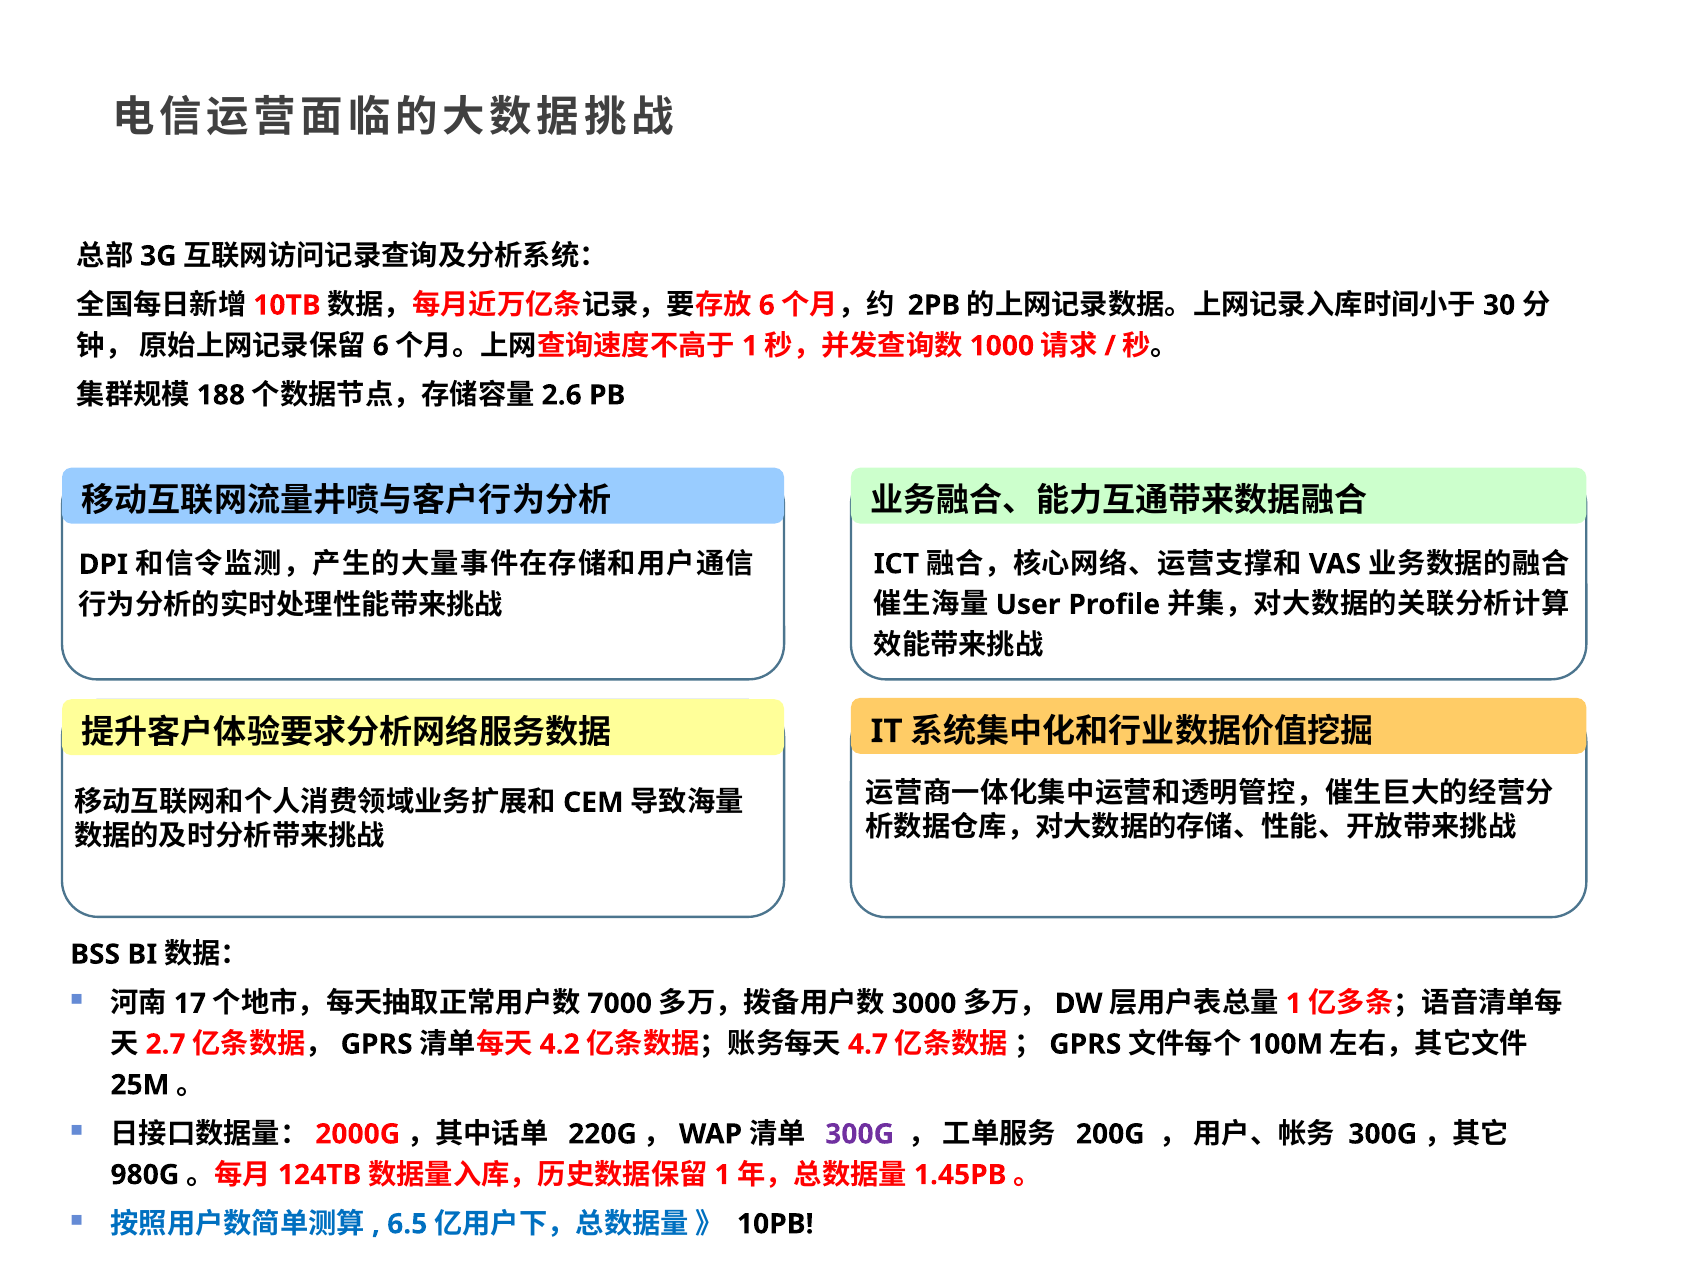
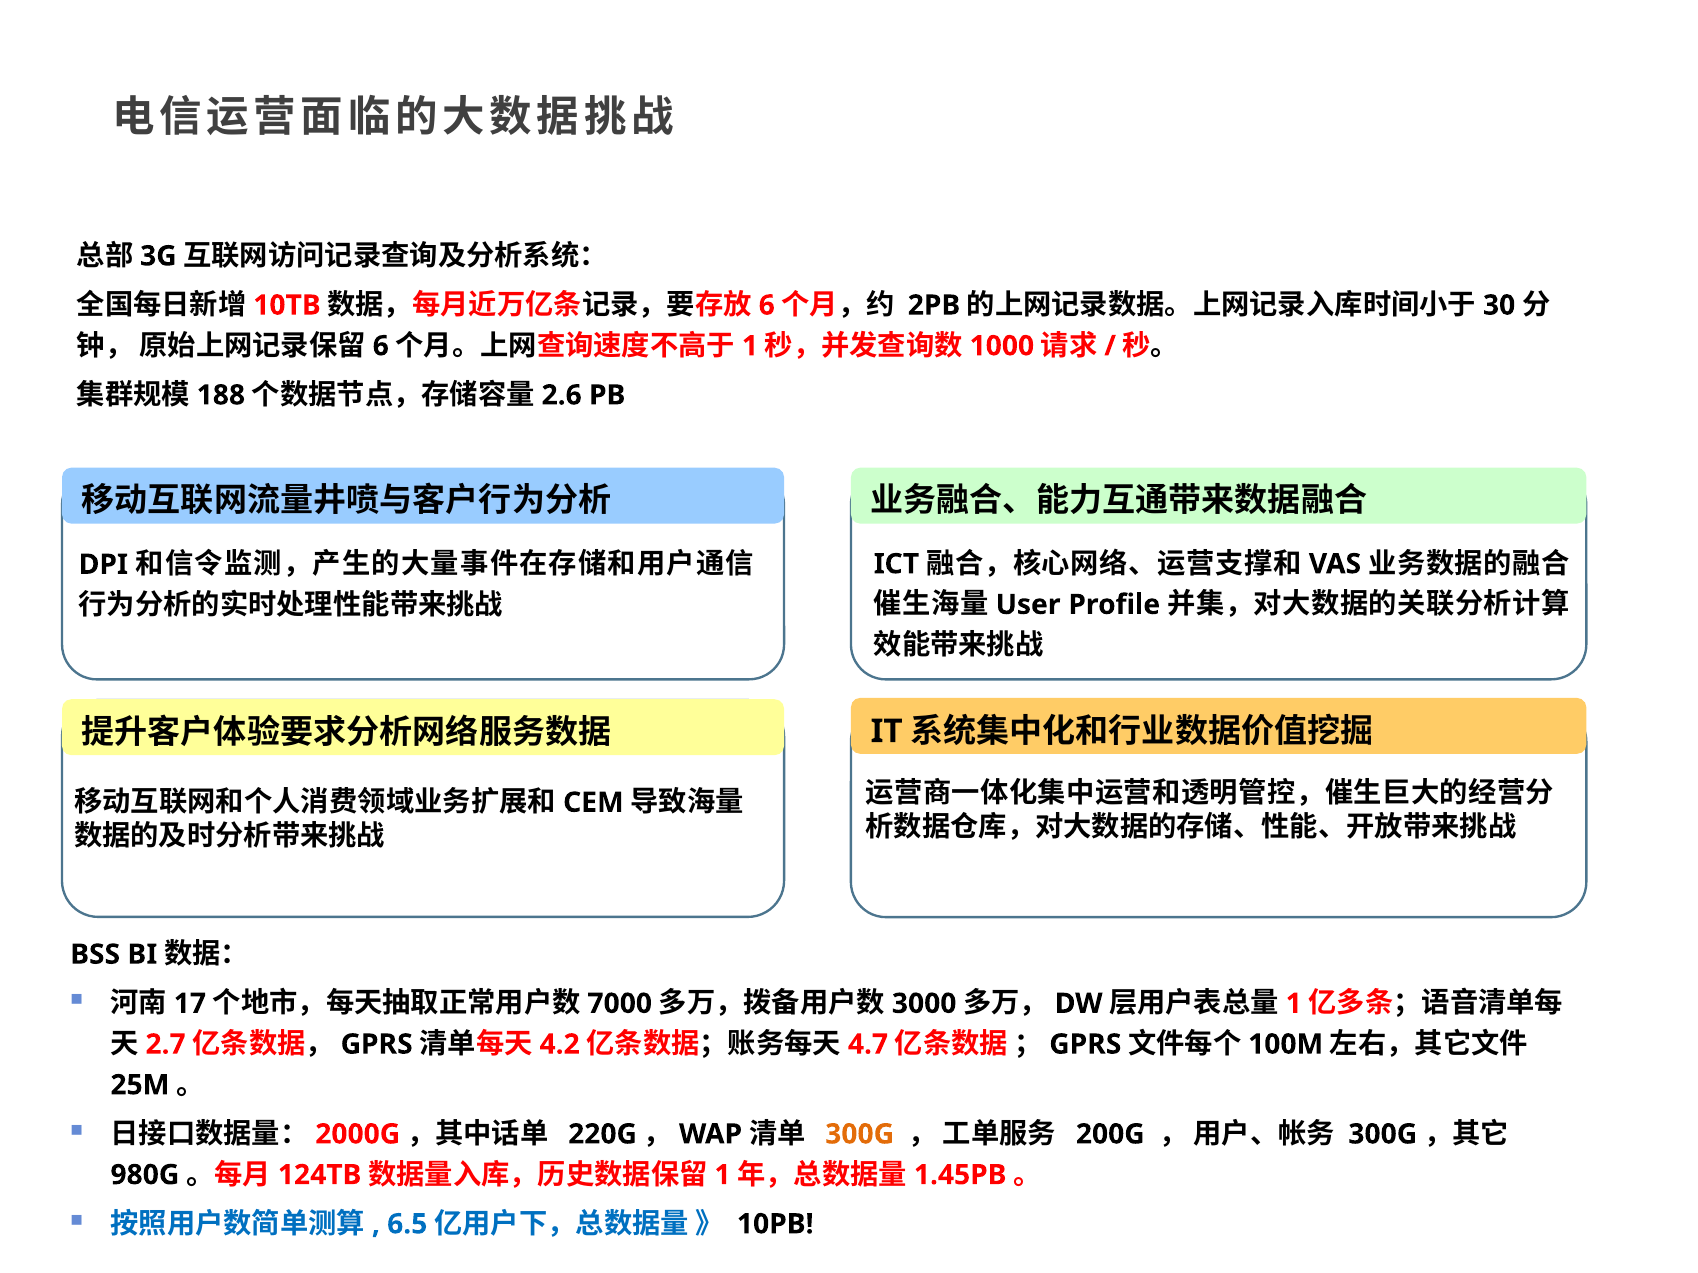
300G colour: purple -> orange (860, 1135)
